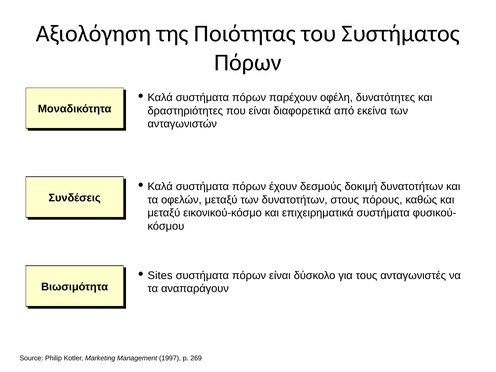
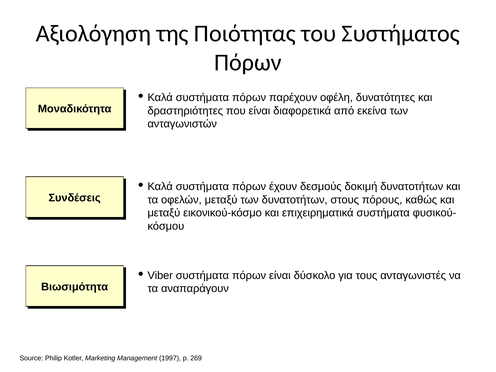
Sites: Sites -> Viber (160, 275)
